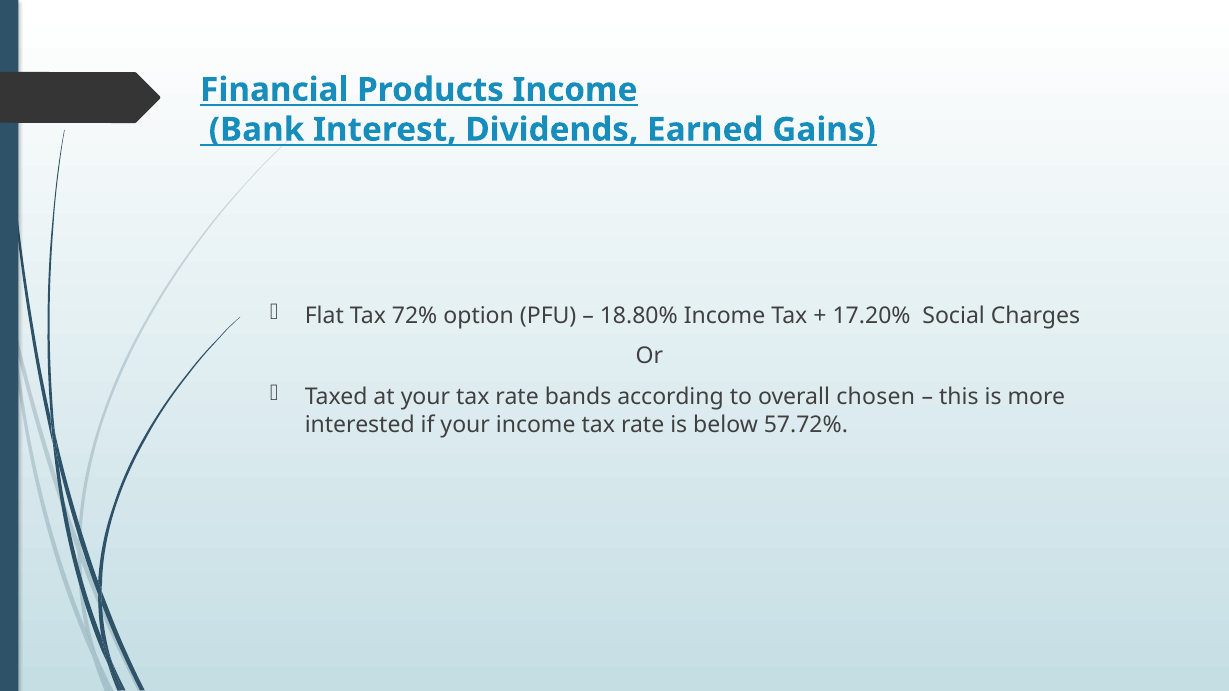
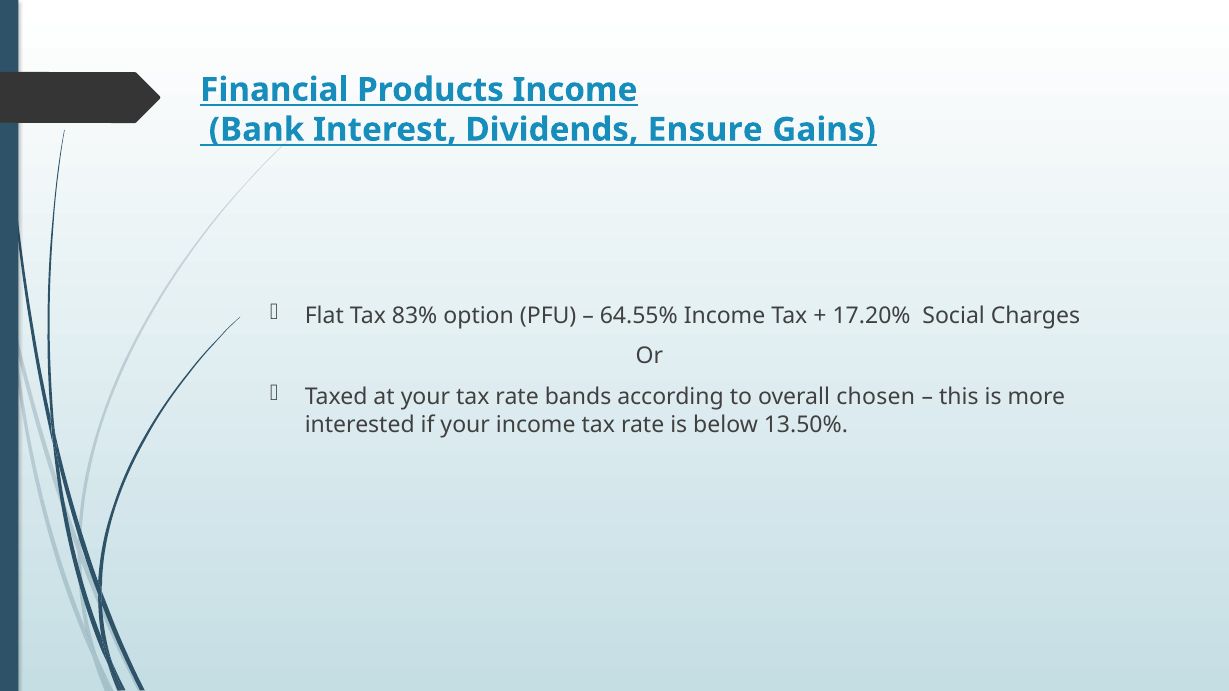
Earned: Earned -> Ensure (705, 130)
72%: 72% -> 83% (415, 316)
18.80%: 18.80% -> 64.55% (639, 316)
57.72%: 57.72% -> 13.50% (806, 425)
